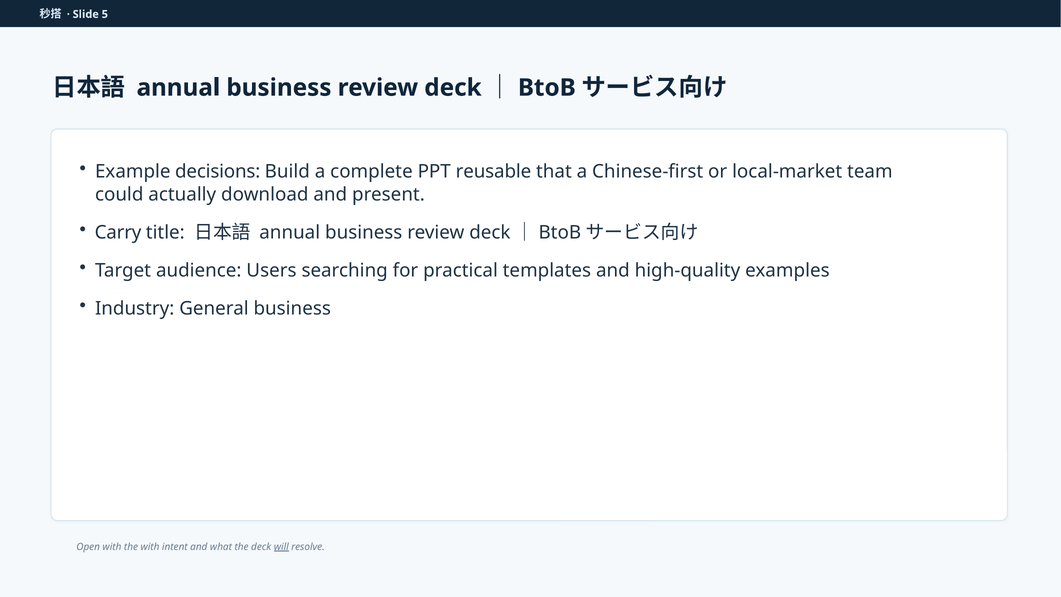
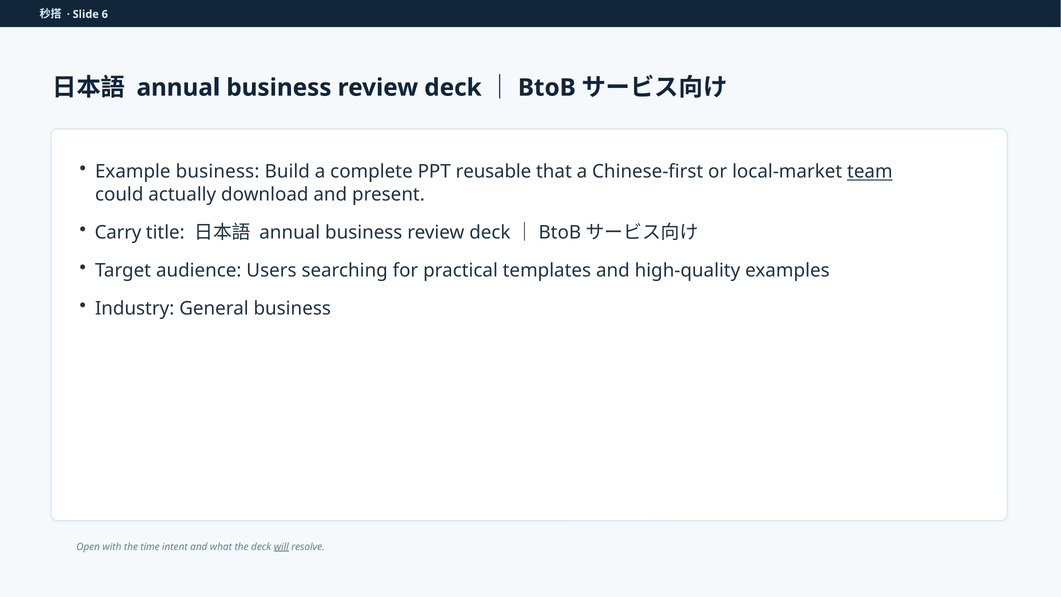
5: 5 -> 6 (105, 14)
Example decisions: decisions -> business (218, 172)
team underline: none -> present (870, 172)
the with: with -> time (150, 547)
